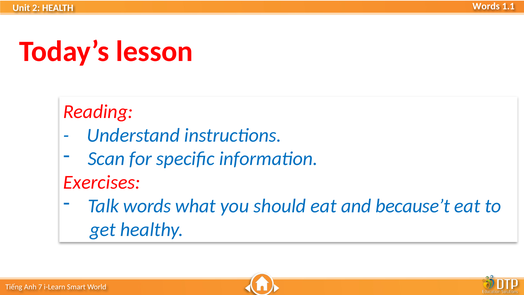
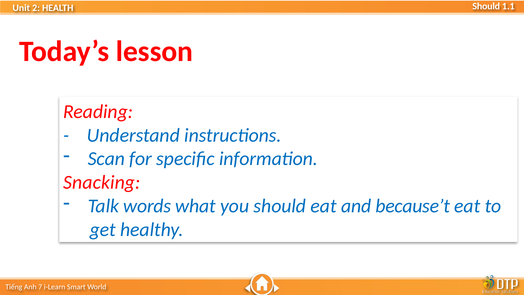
Words: Words -> Should (486, 6)
Exercises: Exercises -> Snacking (102, 182)
